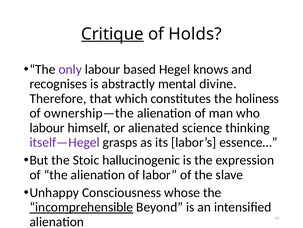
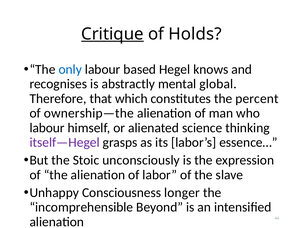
only colour: purple -> blue (70, 69)
divine: divine -> global (218, 84)
holiness: holiness -> percent (257, 98)
hallucinogenic: hallucinogenic -> unconsciously (141, 160)
whose: whose -> longer (182, 192)
incomprehensible underline: present -> none (81, 207)
